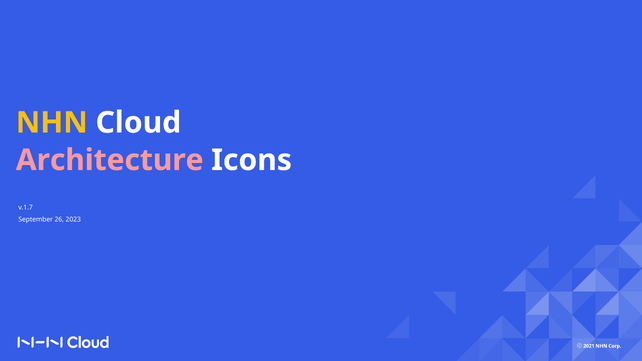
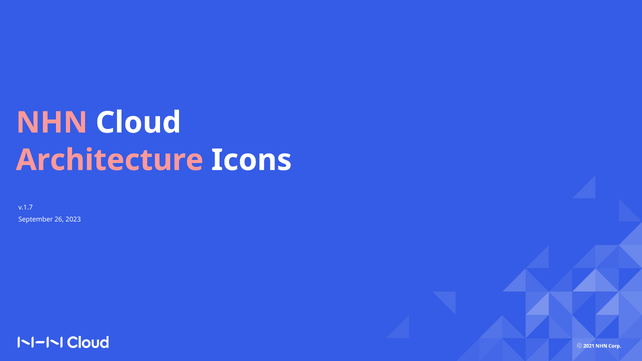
NHN colour: yellow -> pink (52, 123)
